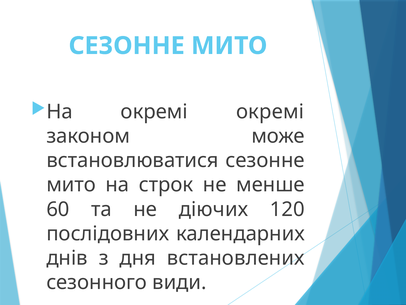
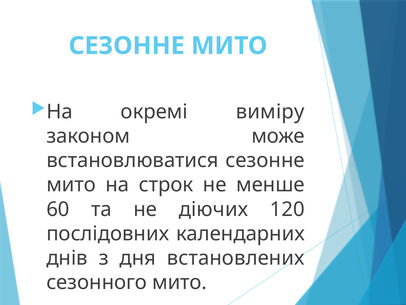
окремі окремі: окремі -> виміру (270, 112)
сезонного види: види -> мито (180, 282)
